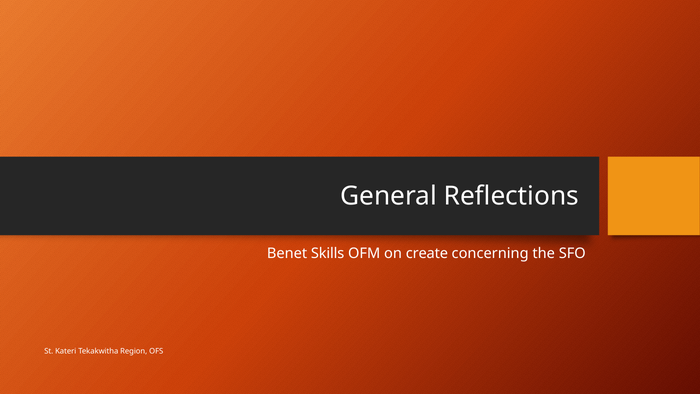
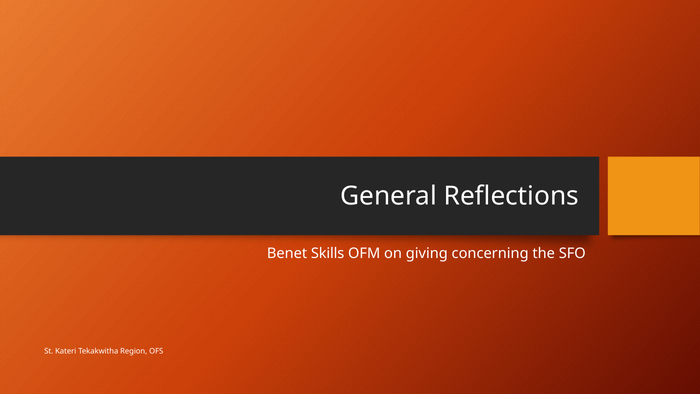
create: create -> giving (427, 253)
